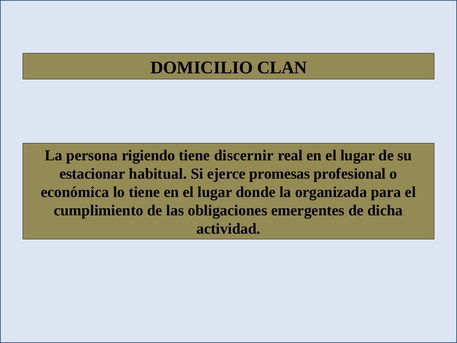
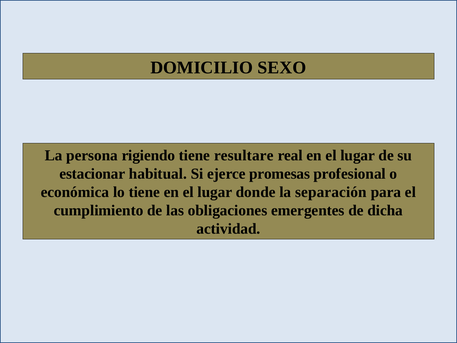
CLAN: CLAN -> SEXO (282, 67)
discernir: discernir -> resultare (244, 155)
organizada: organizada -> separación (331, 192)
